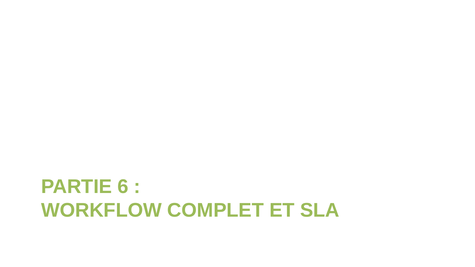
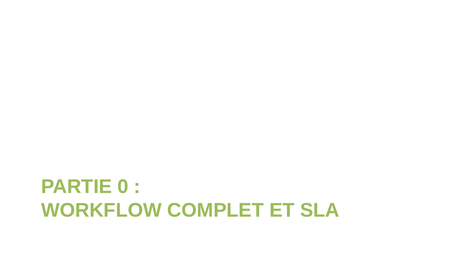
6: 6 -> 0 (123, 187)
